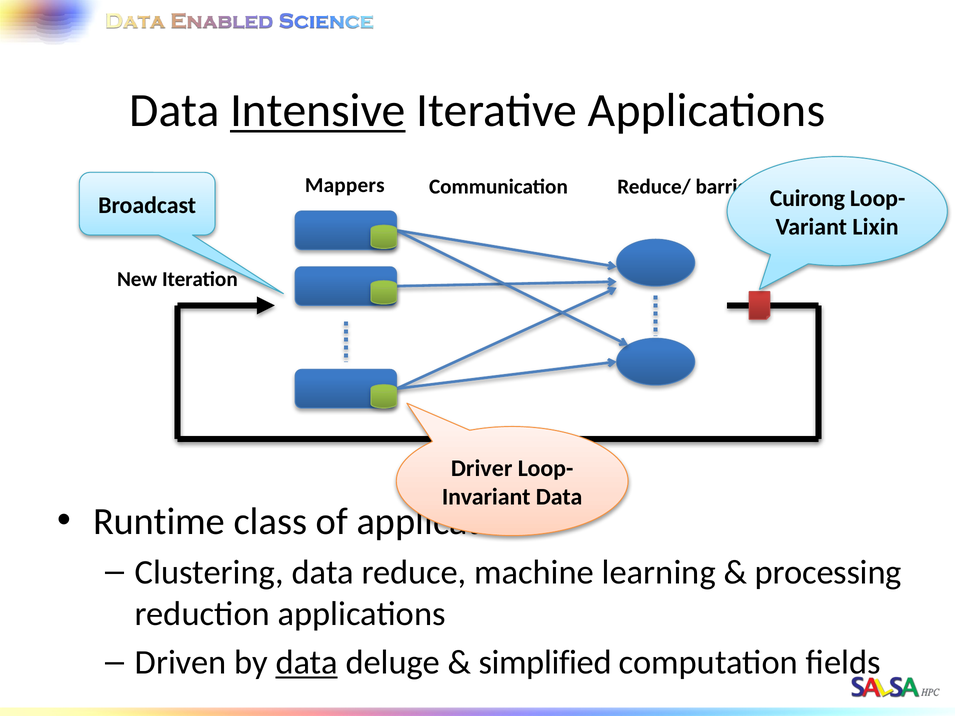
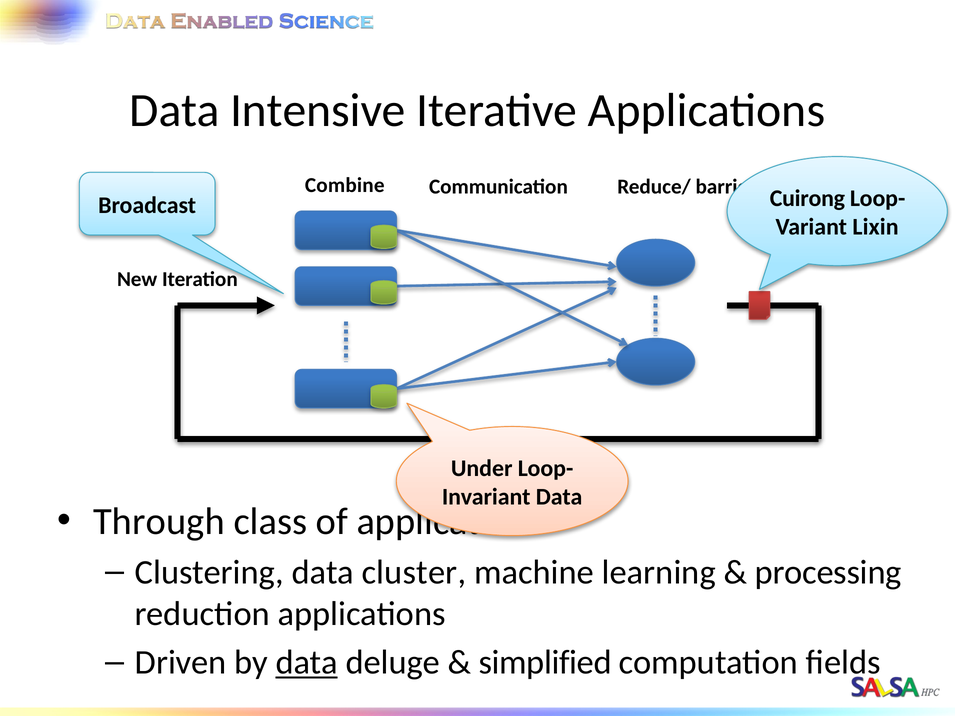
Intensive underline: present -> none (318, 111)
Mappers: Mappers -> Combine (345, 185)
Driver: Driver -> Under (482, 469)
Runtime: Runtime -> Through (159, 522)
reduce: reduce -> cluster (414, 573)
